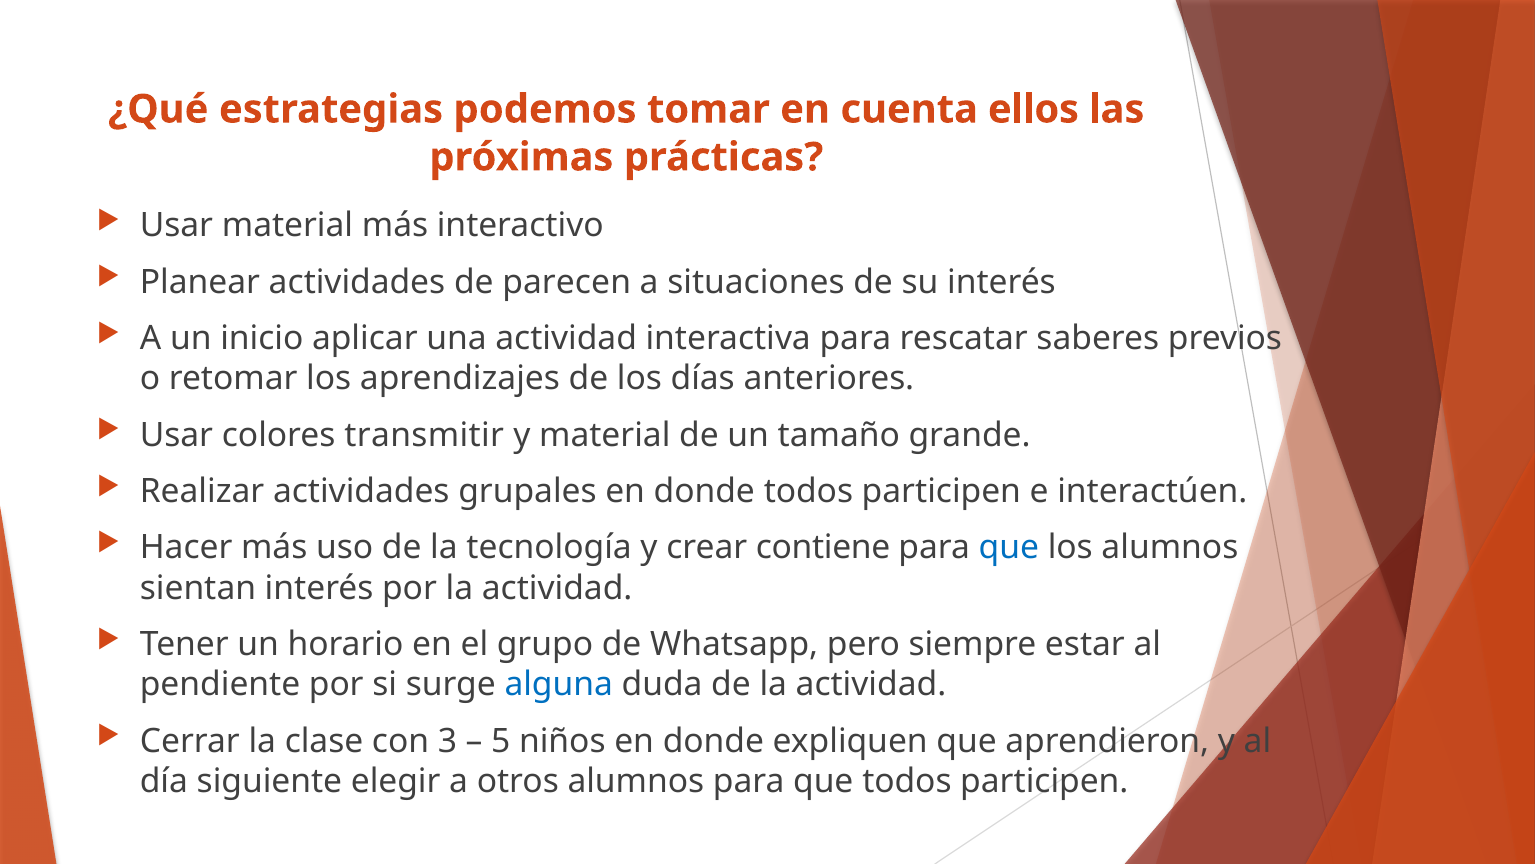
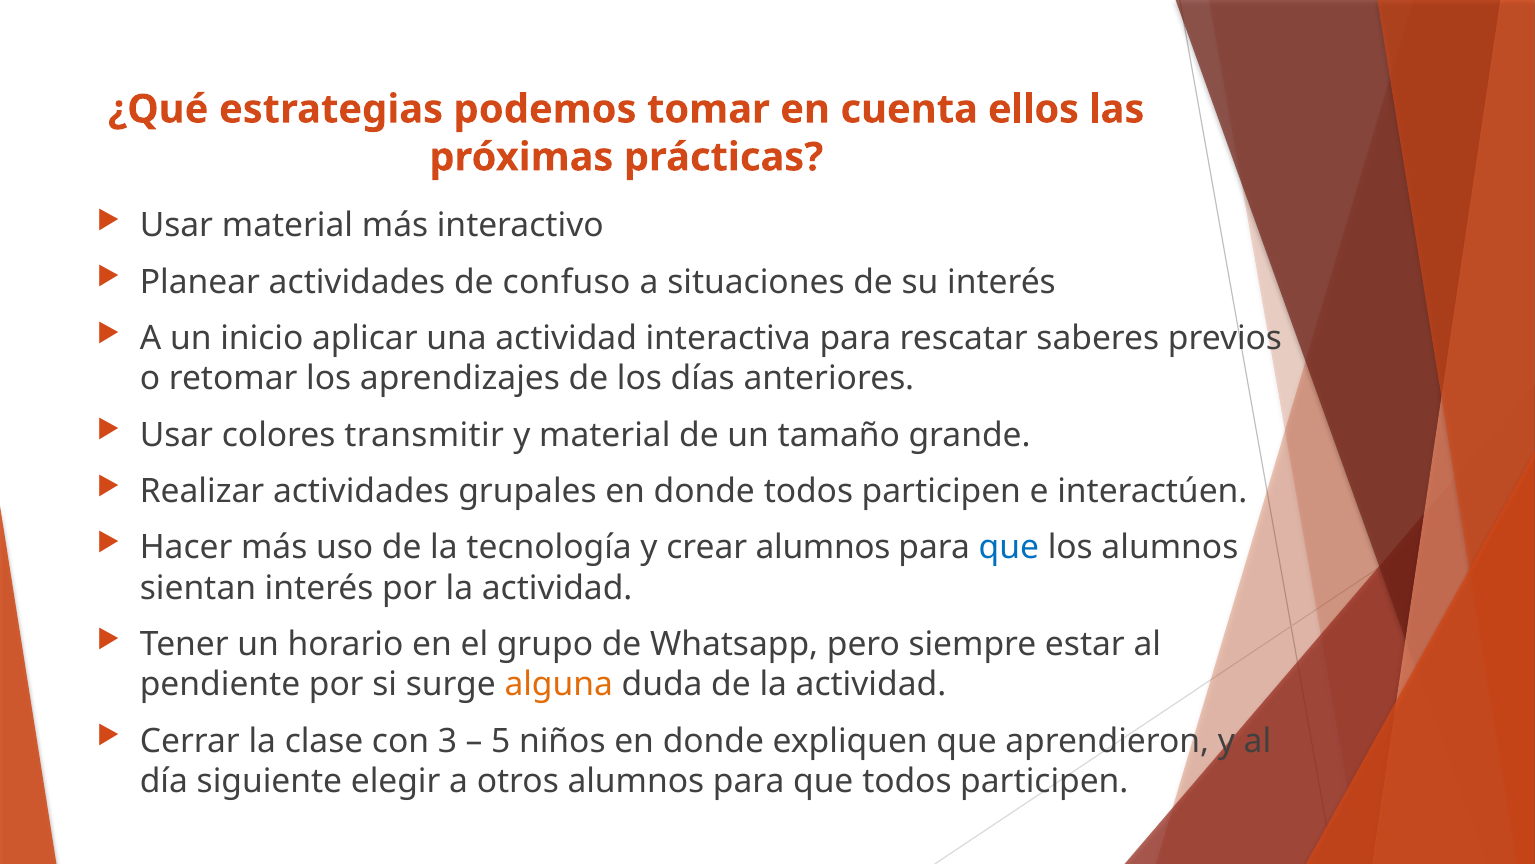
parecen: parecen -> confuso (567, 282)
crear contiene: contiene -> alumnos (823, 547)
alguna colour: blue -> orange (559, 684)
